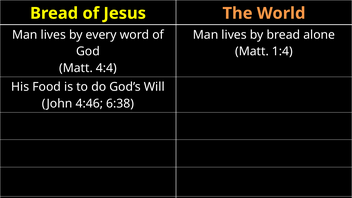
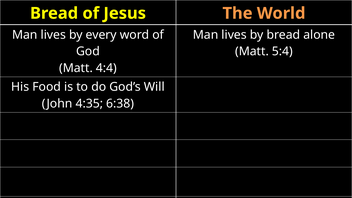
1:4: 1:4 -> 5:4 (282, 51)
4:46: 4:46 -> 4:35 (89, 104)
